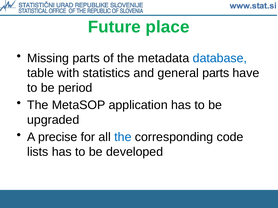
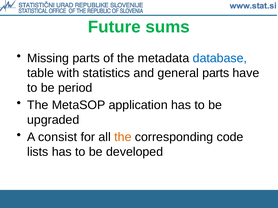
place: place -> sums (168, 27)
precise: precise -> consist (58, 137)
the colour: blue -> orange (123, 137)
